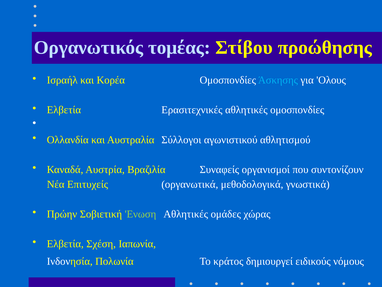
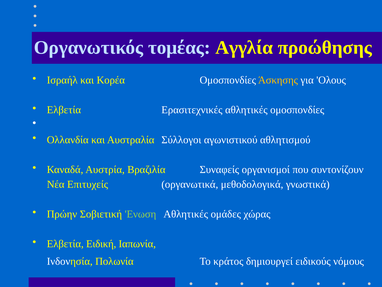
Στίβου: Στίβου -> Αγγλία (244, 47)
Άσκησης colour: light blue -> yellow (278, 80)
Σχέση: Σχέση -> Ειδική (101, 244)
